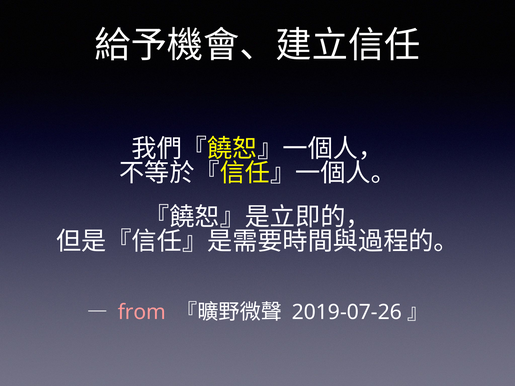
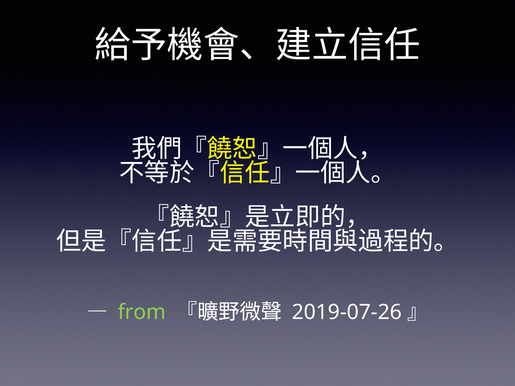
from colour: pink -> light green (142, 312)
